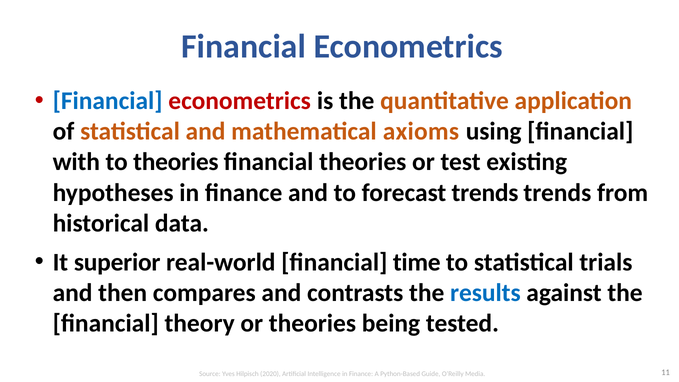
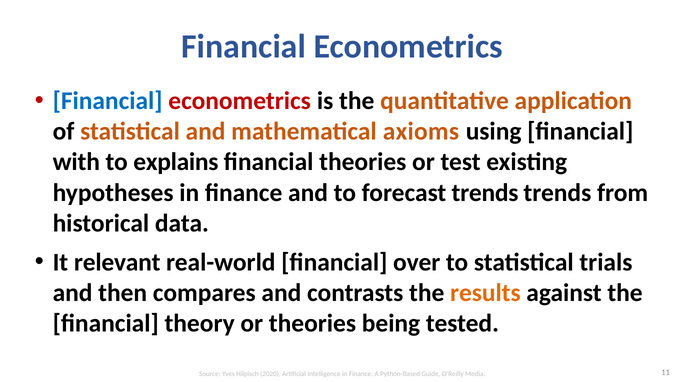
to theories: theories -> explains (176, 162)
superior: superior -> relevant (117, 262)
time: time -> over (417, 262)
results colour: blue -> orange (485, 293)
